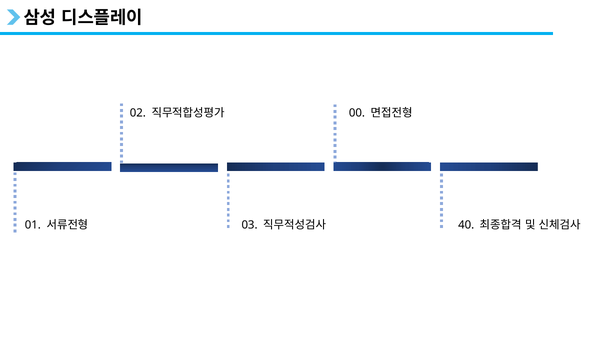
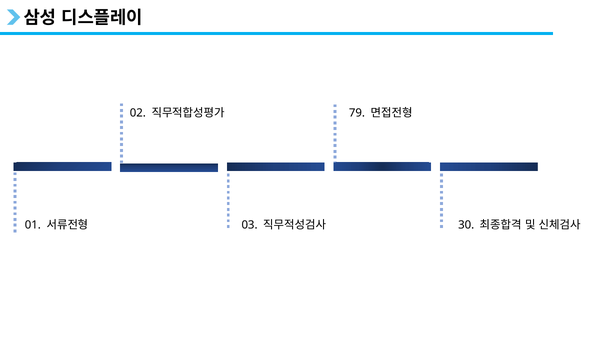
00: 00 -> 79 (357, 113)
40: 40 -> 30 (466, 225)
